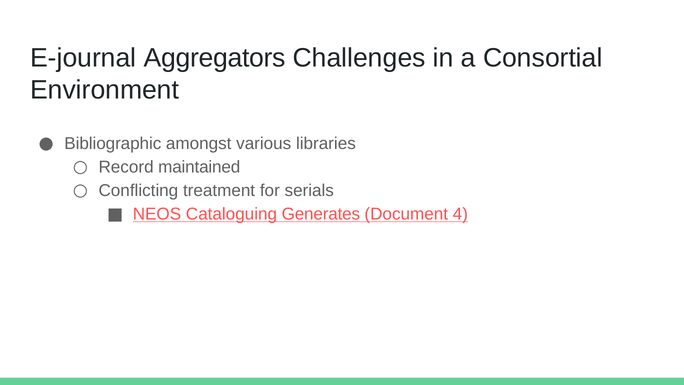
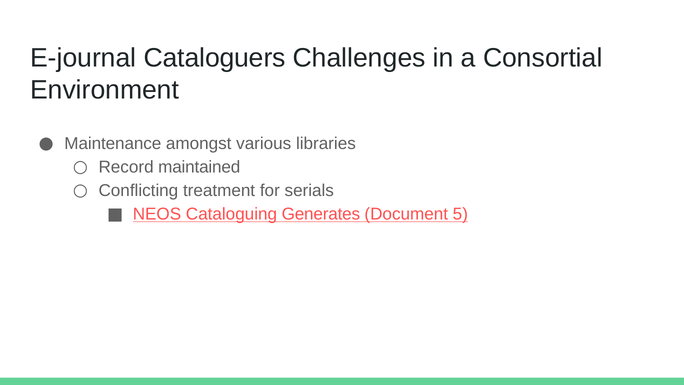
Aggregators: Aggregators -> Cataloguers (215, 58)
Bibliographic: Bibliographic -> Maintenance (113, 143)
4: 4 -> 5 (460, 214)
